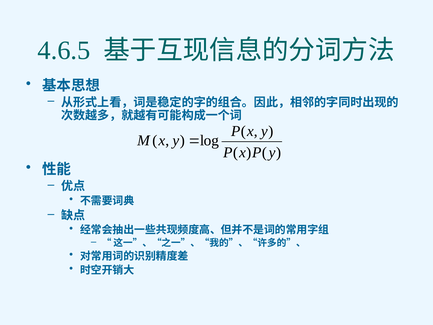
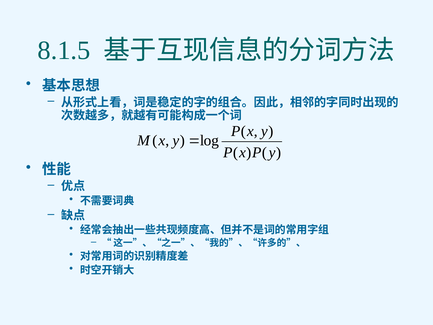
4.6.5: 4.6.5 -> 8.1.5 (64, 51)
